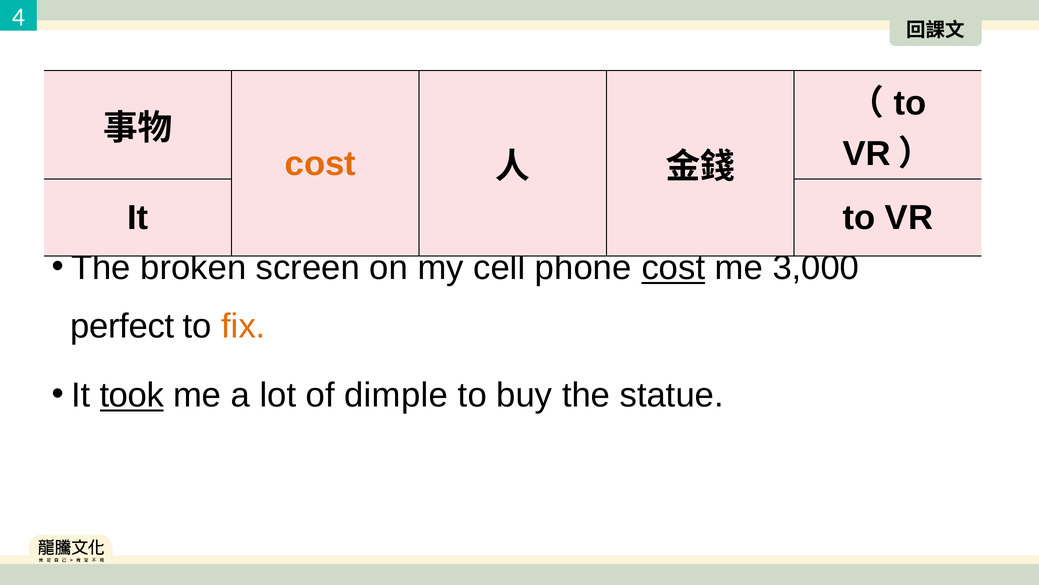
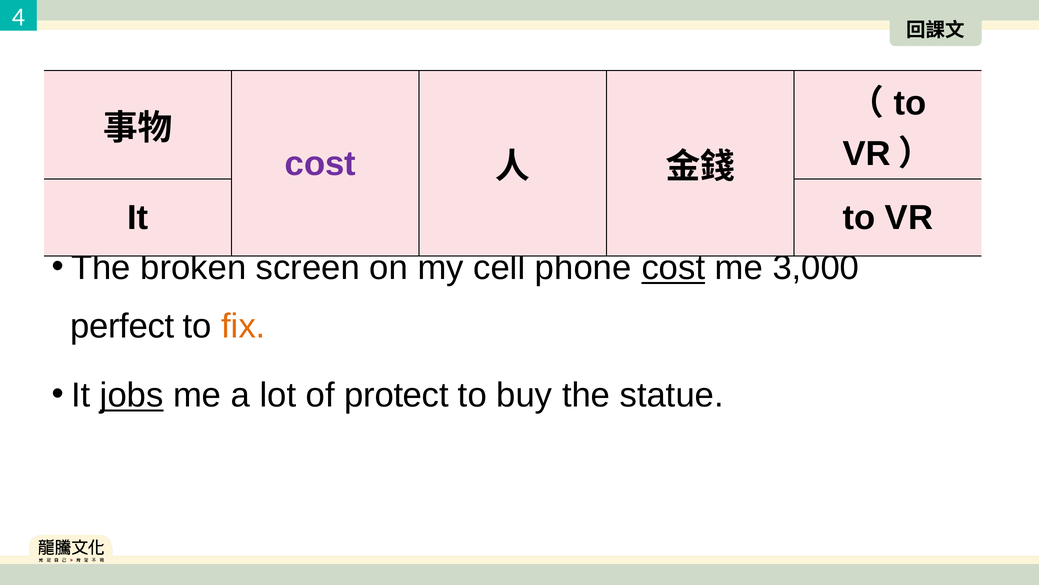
cost colour: orange -> purple (320, 164)
took: took -> jobs (132, 395)
dimple: dimple -> protect (396, 395)
